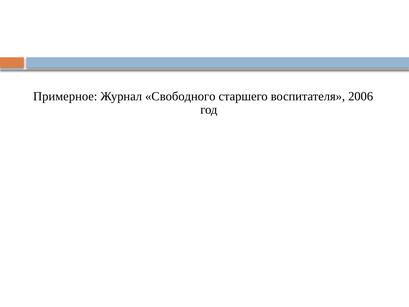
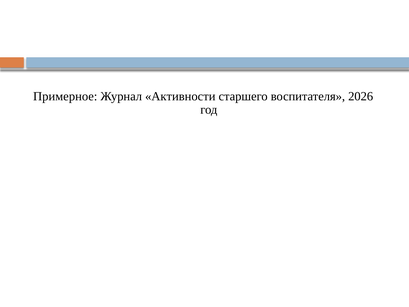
Свободного: Свободного -> Активности (180, 96)
2006: 2006 -> 2026 (361, 96)
